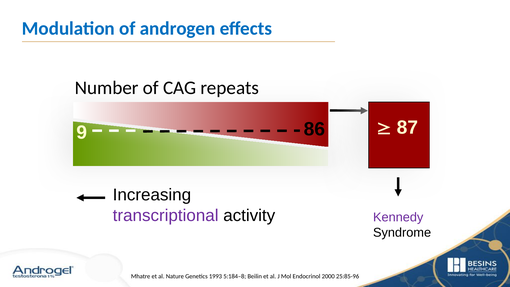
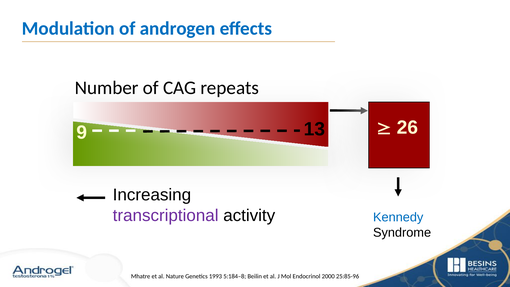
87: 87 -> 26 (407, 128)
86: 86 -> 13 (315, 129)
Kennedy colour: purple -> blue (398, 217)
